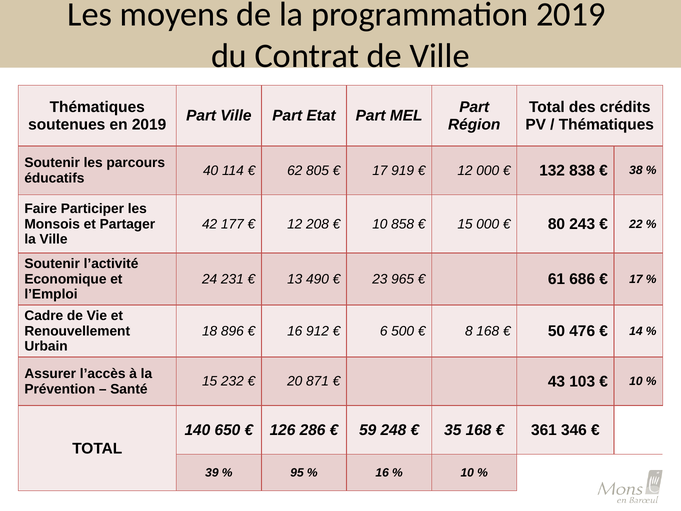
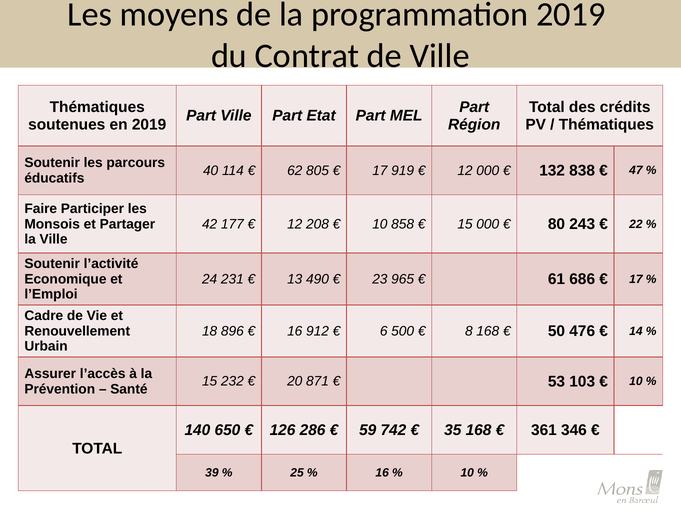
38: 38 -> 47 (636, 170)
43: 43 -> 53 (556, 381)
248: 248 -> 742 (393, 430)
95: 95 -> 25 (297, 472)
